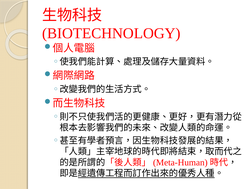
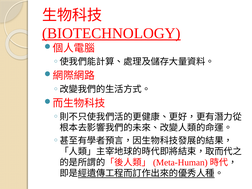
BIOTECHNOLOGY underline: none -> present (111, 33)
